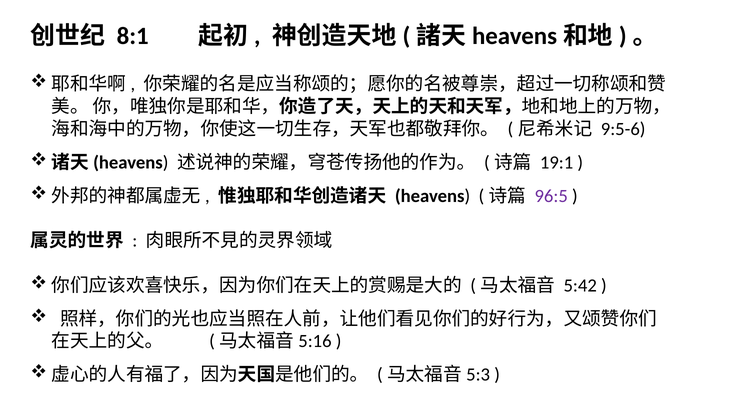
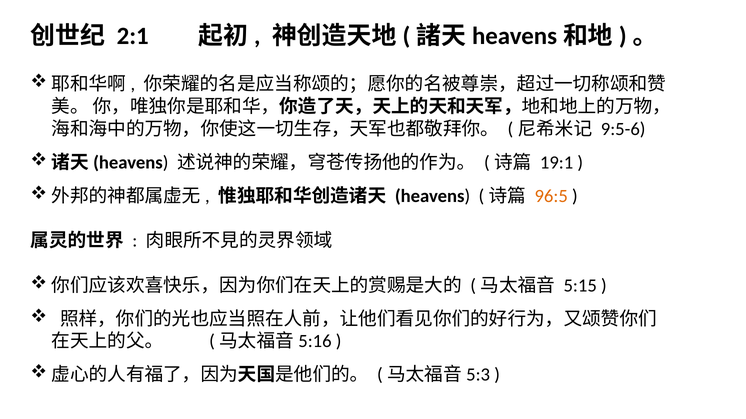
8:1: 8:1 -> 2:1 (133, 36)
96:5 colour: purple -> orange (551, 196)
5:42: 5:42 -> 5:15 (580, 286)
